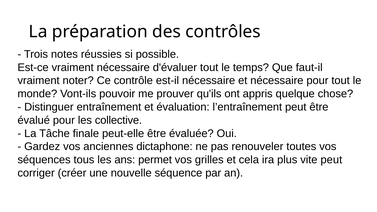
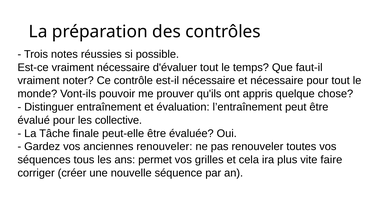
anciennes dictaphone: dictaphone -> renouveler (164, 147)
vite peut: peut -> faire (331, 160)
